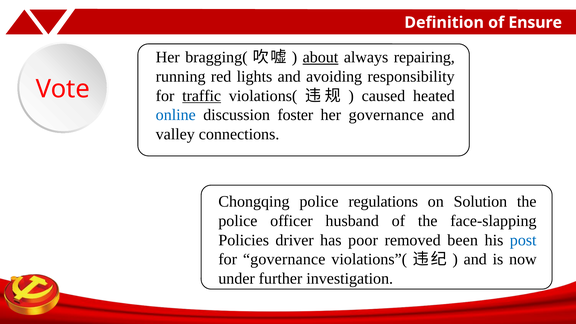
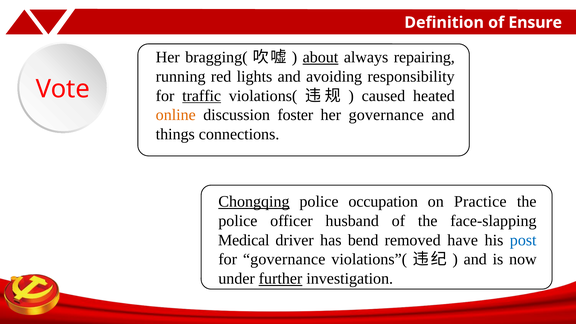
online colour: blue -> orange (176, 115)
valley: valley -> things (175, 134)
Chongqing underline: none -> present (254, 202)
regulations: regulations -> occupation (383, 202)
Solution: Solution -> Practice (480, 202)
Policies: Policies -> Medical (244, 240)
poor: poor -> bend (363, 240)
been: been -> have (463, 240)
further underline: none -> present (281, 278)
